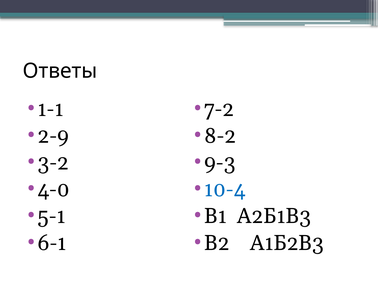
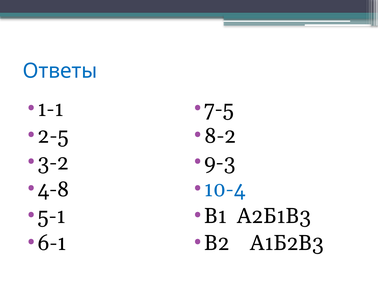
Ответы colour: black -> blue (60, 71)
7-2: 7-2 -> 7-5 (219, 109)
2-9: 2-9 -> 2-5 (53, 136)
4-0: 4-0 -> 4-8 (54, 189)
